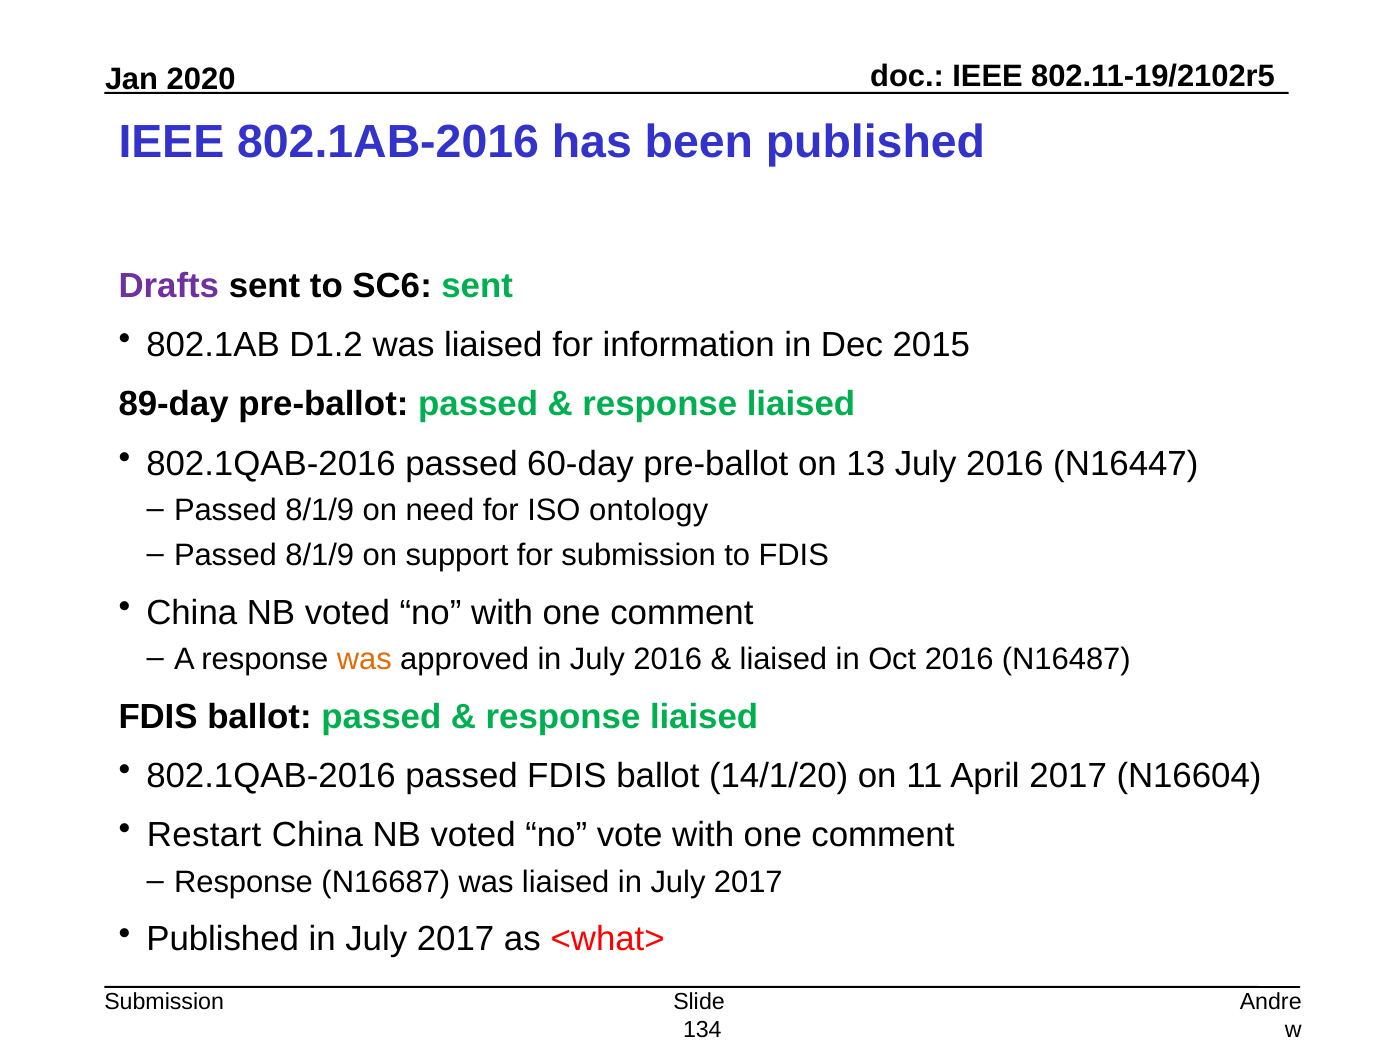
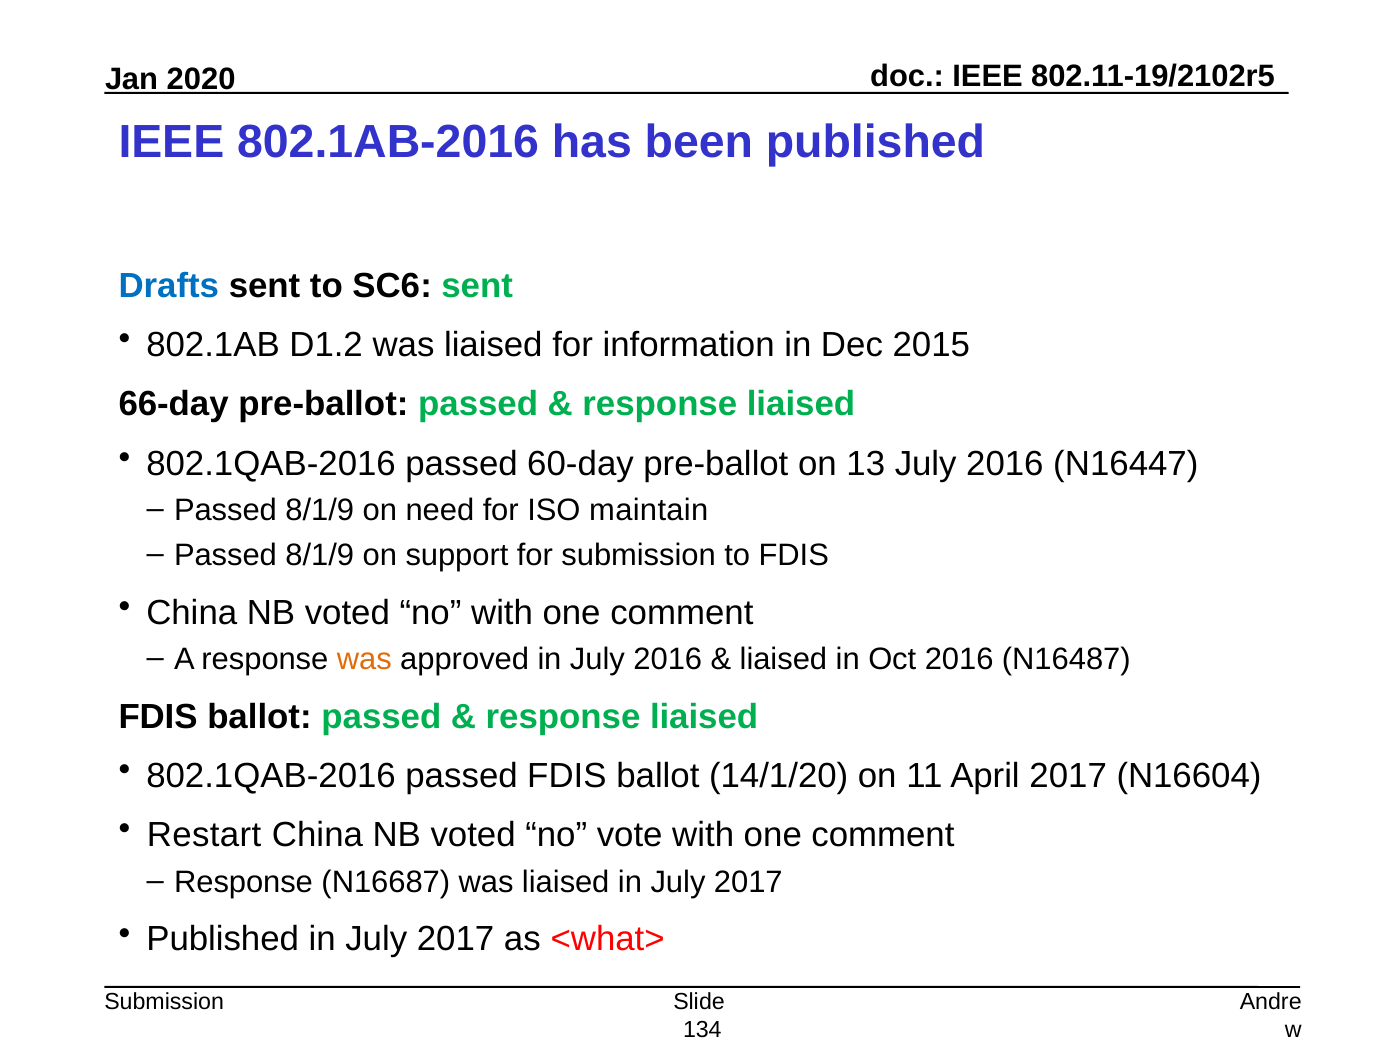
Drafts colour: purple -> blue (169, 286)
89-day: 89-day -> 66-day (174, 404)
ontology: ontology -> maintain (649, 510)
